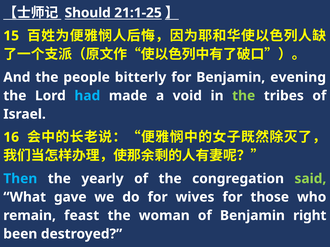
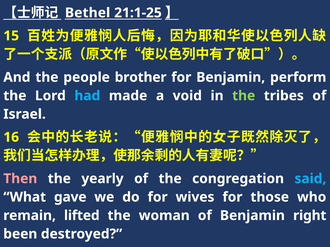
Should: Should -> Bethel (88, 13)
bitterly: bitterly -> brother (141, 77)
evening: evening -> perform (298, 77)
Then colour: light blue -> pink (20, 179)
said colour: light green -> light blue (310, 179)
feast: feast -> lifted (82, 216)
